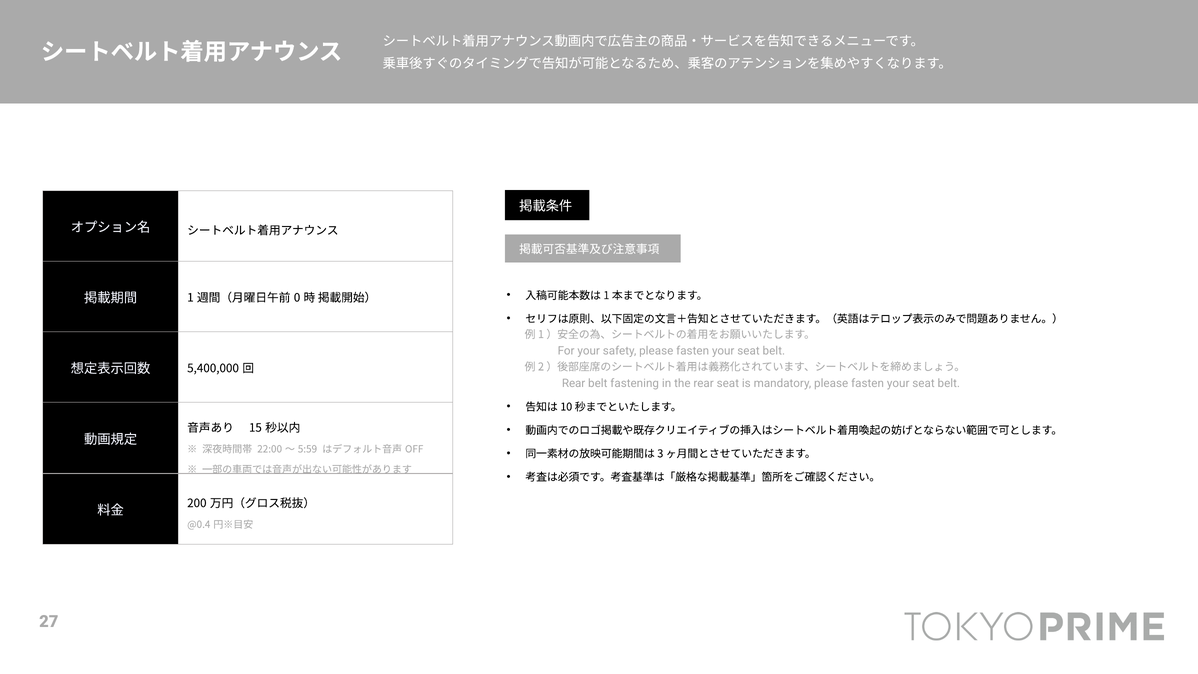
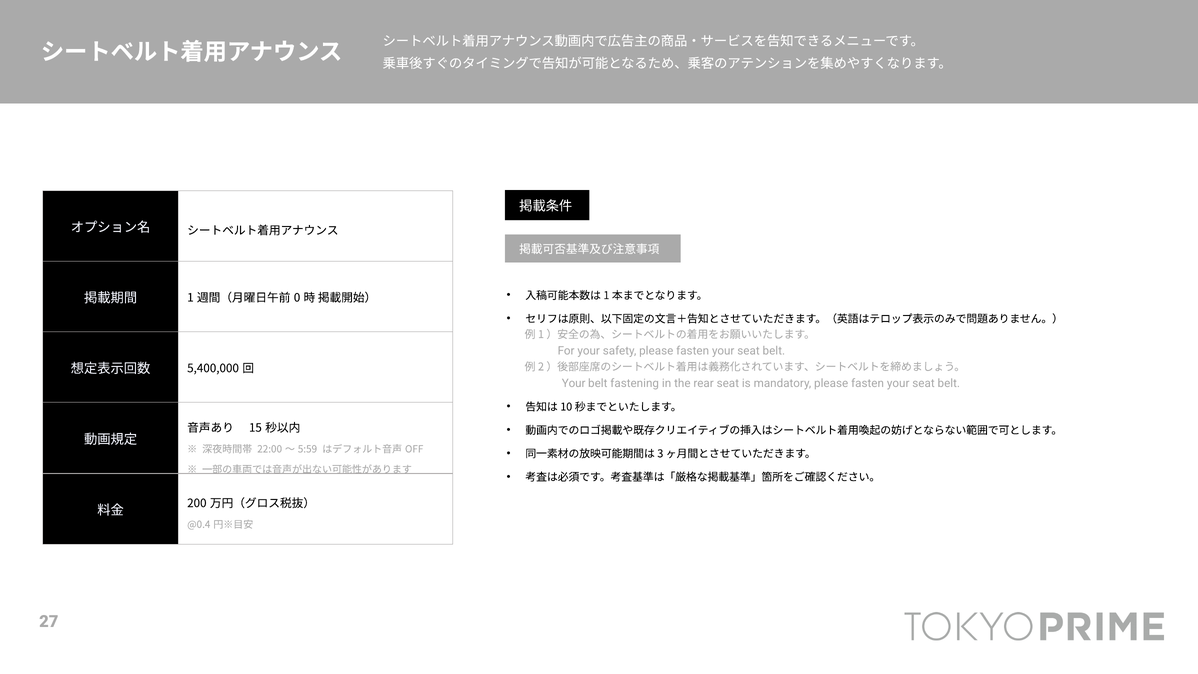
Rear: Rear -> Your (574, 383)
